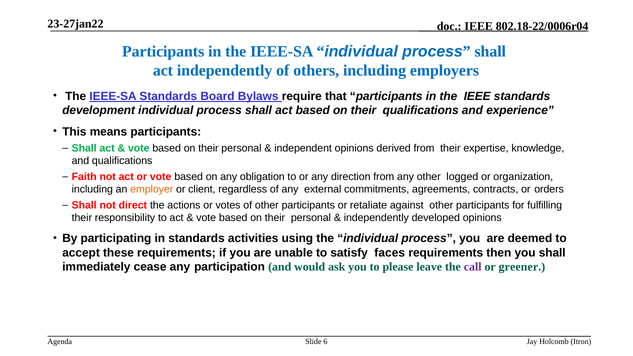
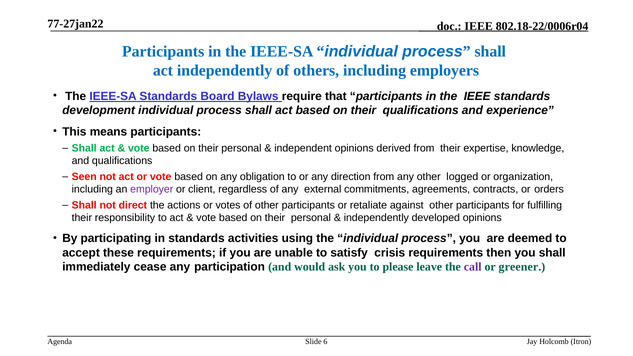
23-27jan22: 23-27jan22 -> 77-27jan22 (75, 24)
Faith: Faith -> Seen (84, 177)
employer colour: orange -> purple (152, 189)
faces: faces -> crisis (390, 253)
